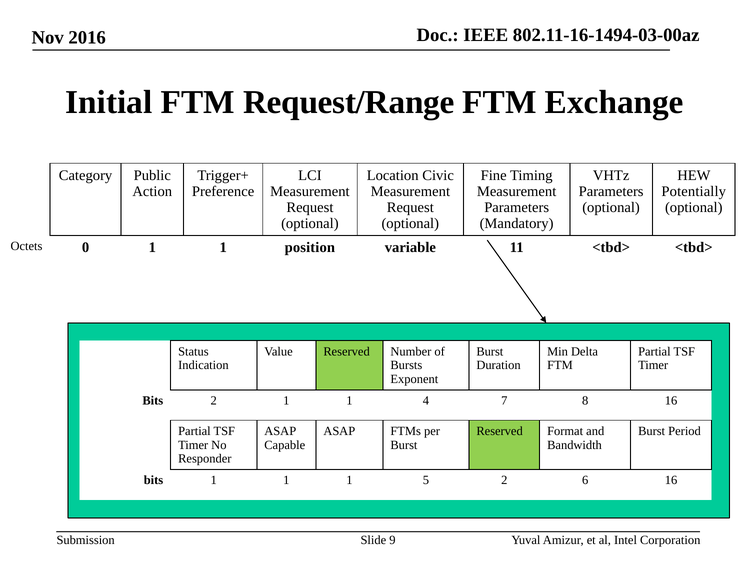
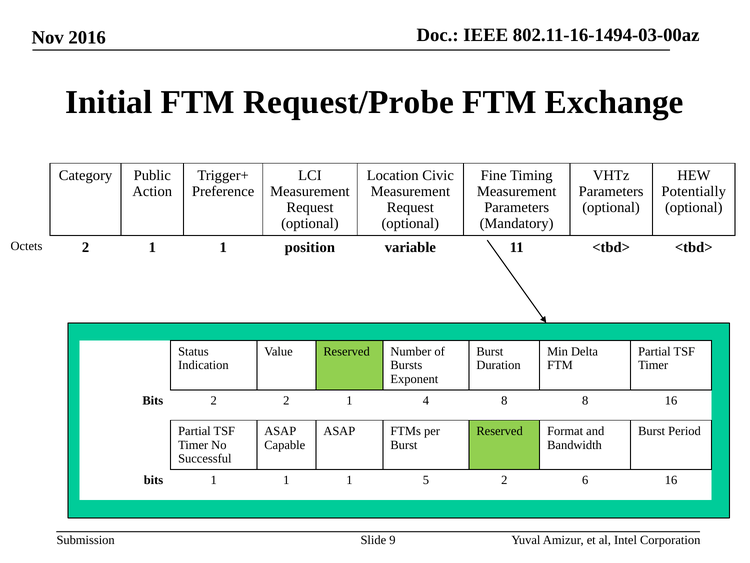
Request/Range: Request/Range -> Request/Probe (349, 102)
Octets 0: 0 -> 2 (86, 247)
2 1: 1 -> 2 (286, 400)
4 7: 7 -> 8 (504, 400)
Responder: Responder -> Successful (205, 458)
